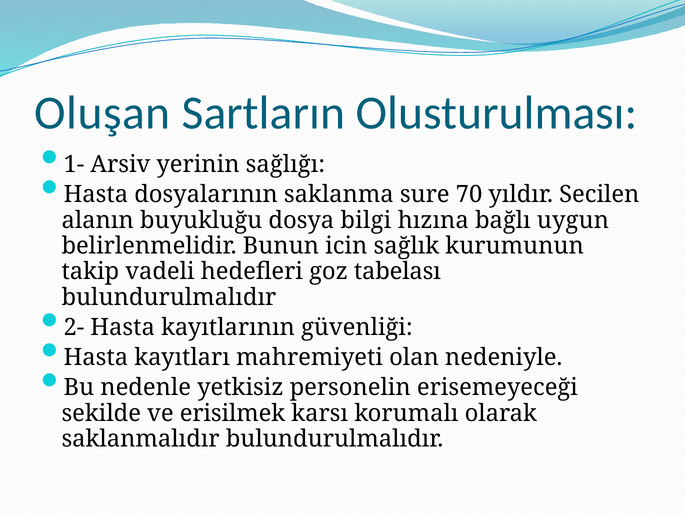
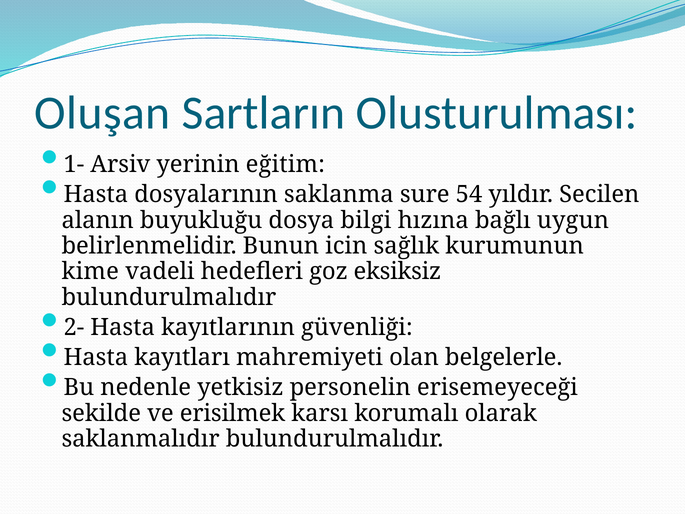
sağlığı: sağlığı -> eğitim (285, 164)
70: 70 -> 54 (469, 194)
takip: takip -> kime (90, 271)
tabelası: tabelası -> eksiksiz (397, 271)
nedeniyle: nedeniyle -> belgelerle (504, 357)
